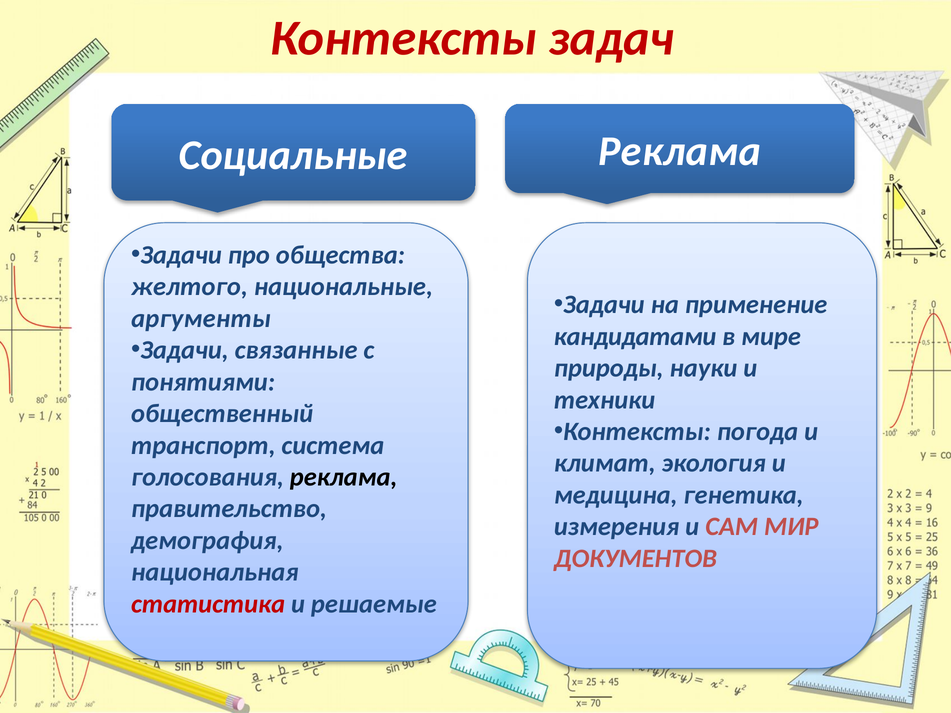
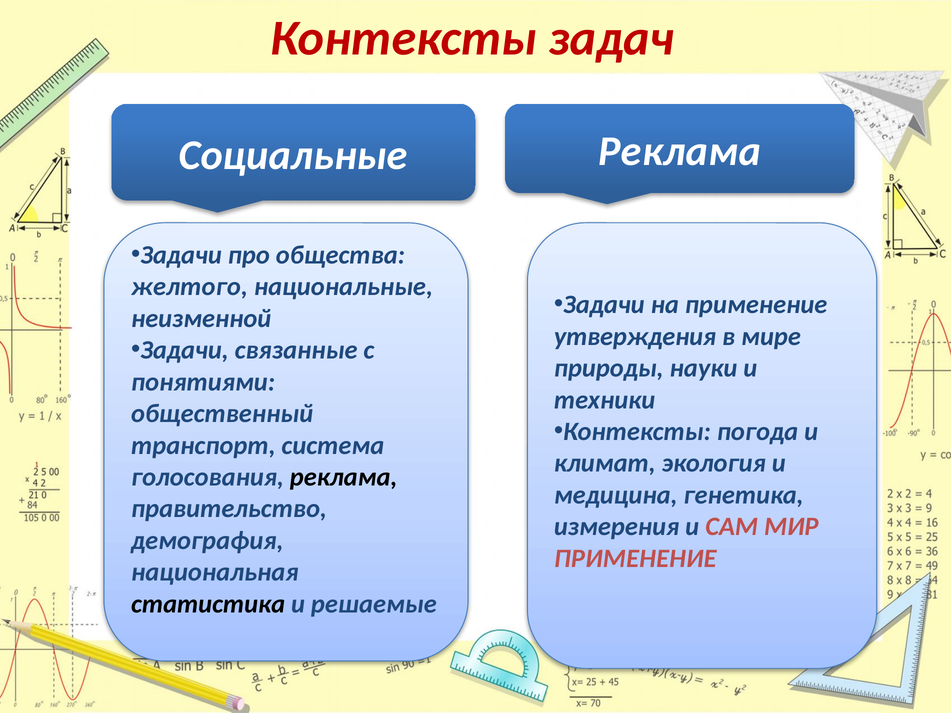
аргументы: аргументы -> неизменной (201, 319)
кандидатами: кандидатами -> утверждения (635, 337)
ДОКУМЕНТОВ: ДОКУМЕНТОВ -> ПРИМЕНЕНИЕ (635, 559)
статистика colour: red -> black (208, 604)
